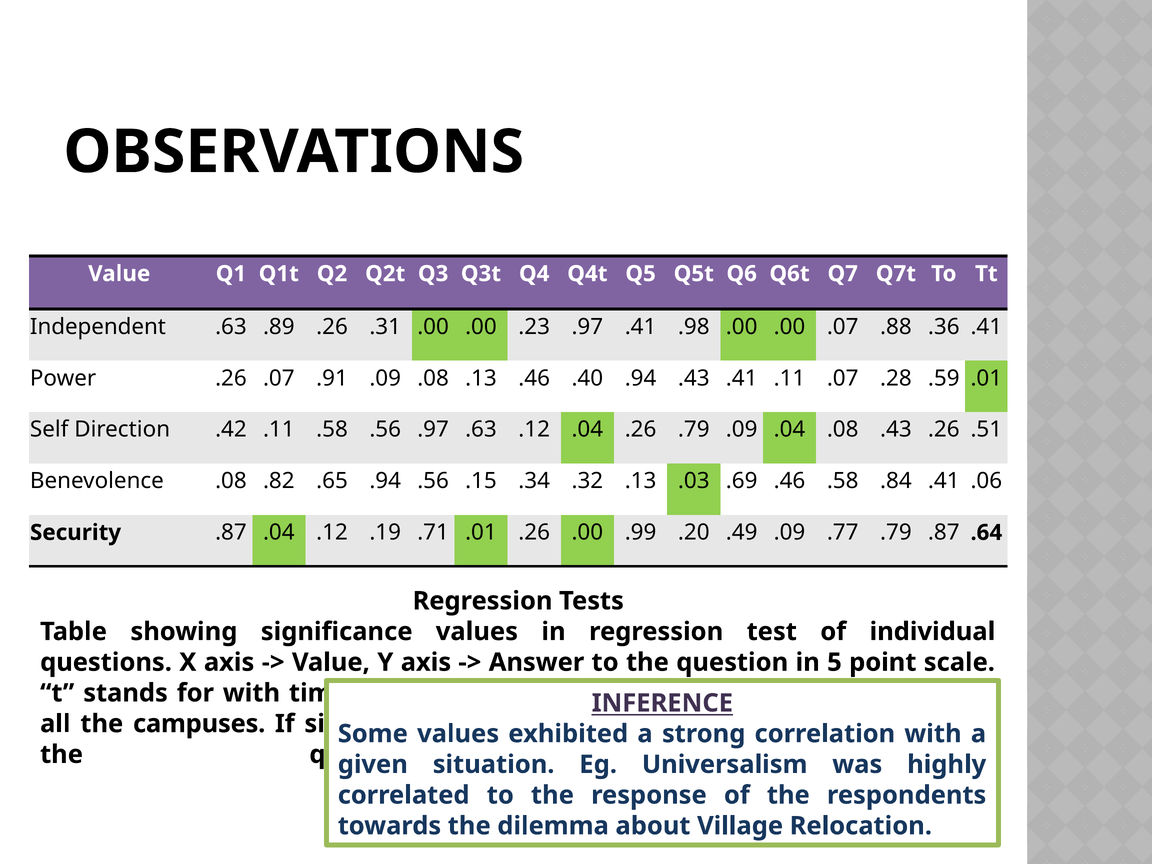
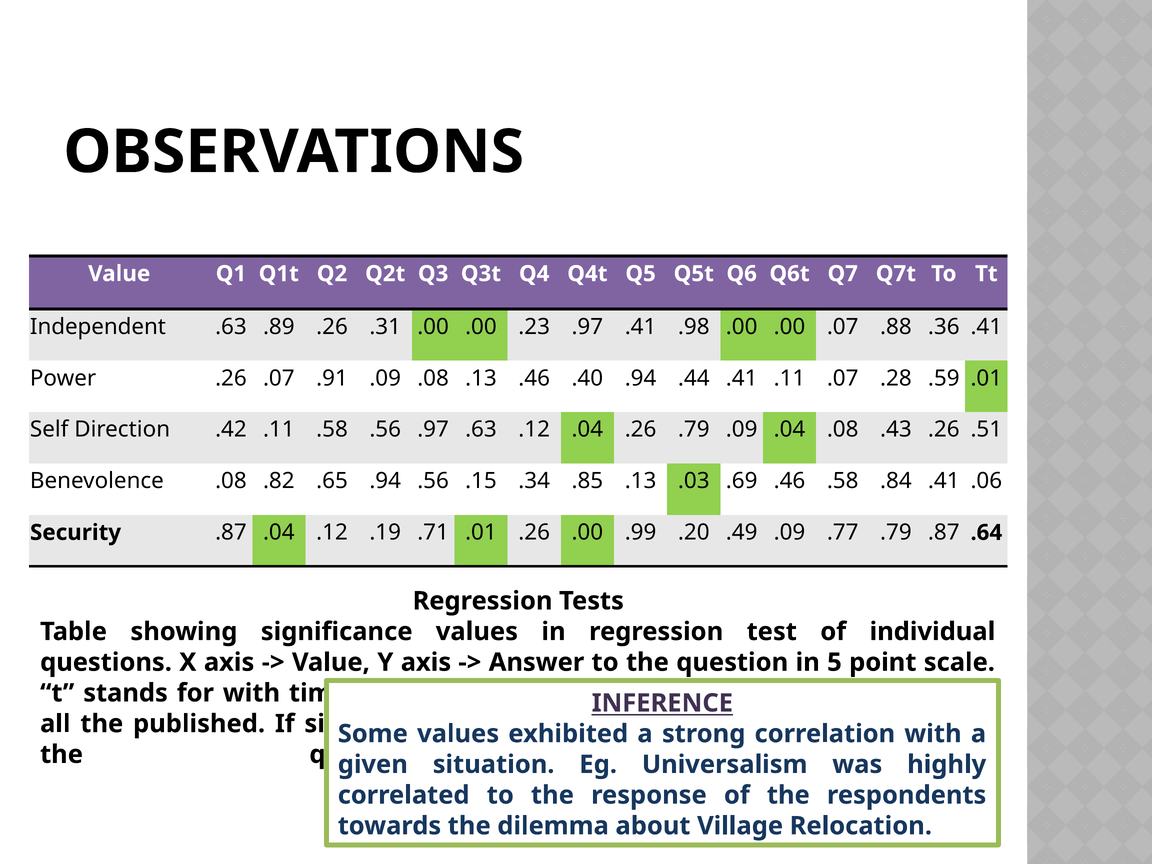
.94 .43: .43 -> .44 (694, 378)
.32: .32 -> .85 (587, 481)
campuses: campuses -> published (199, 724)
